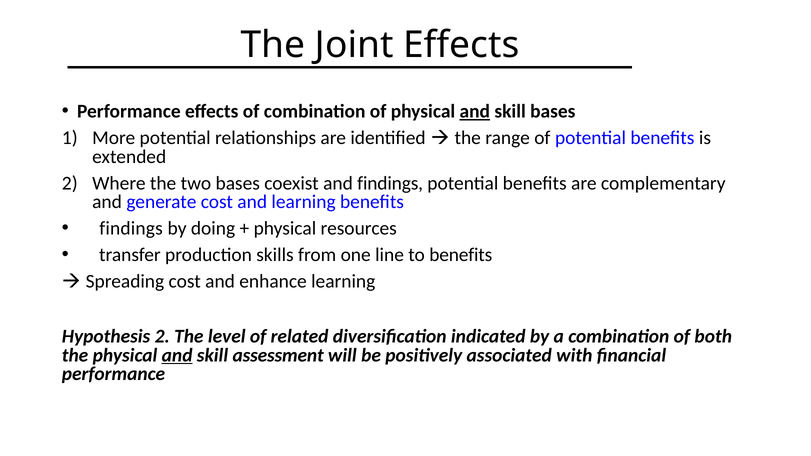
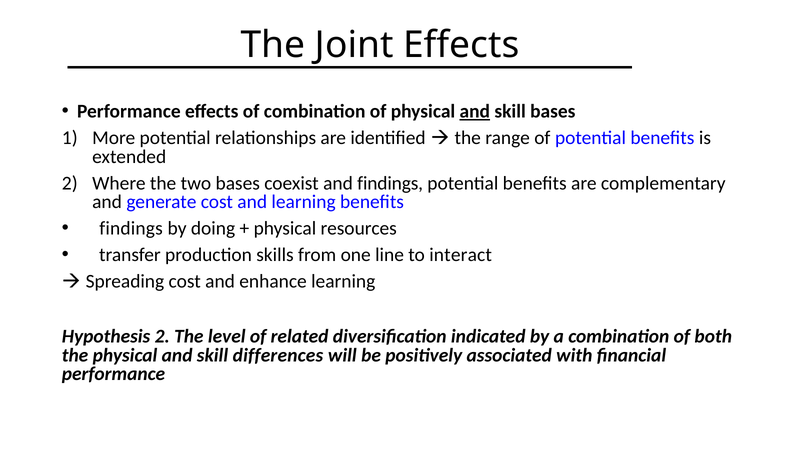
to benefits: benefits -> interact (461, 255)
and underline: present -> none (177, 355)
assessment: assessment -> differences (278, 355)
